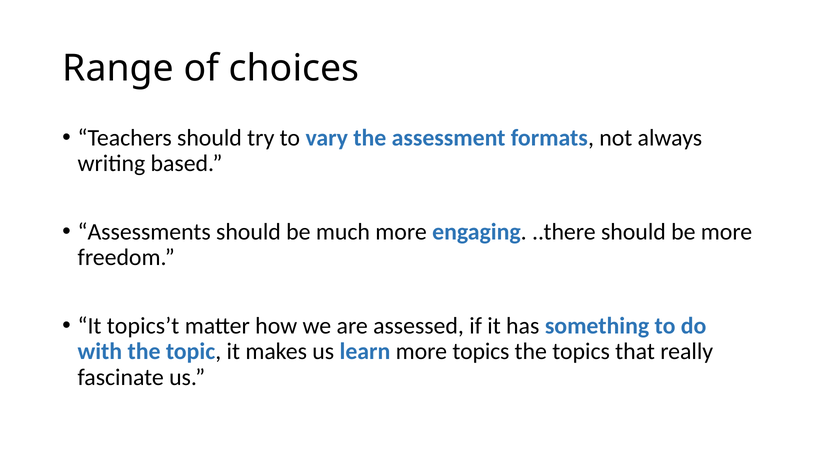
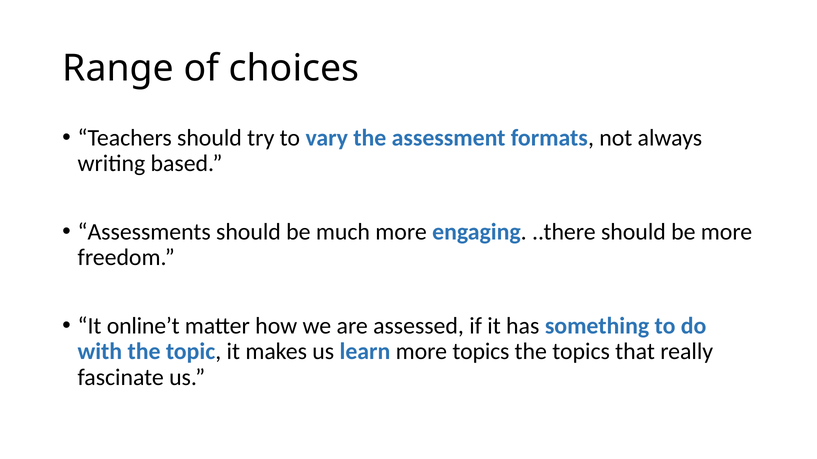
topics’t: topics’t -> online’t (143, 326)
